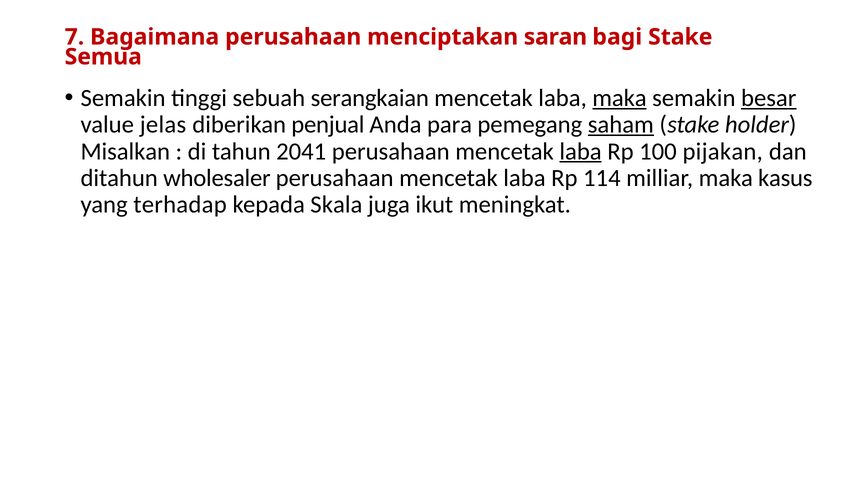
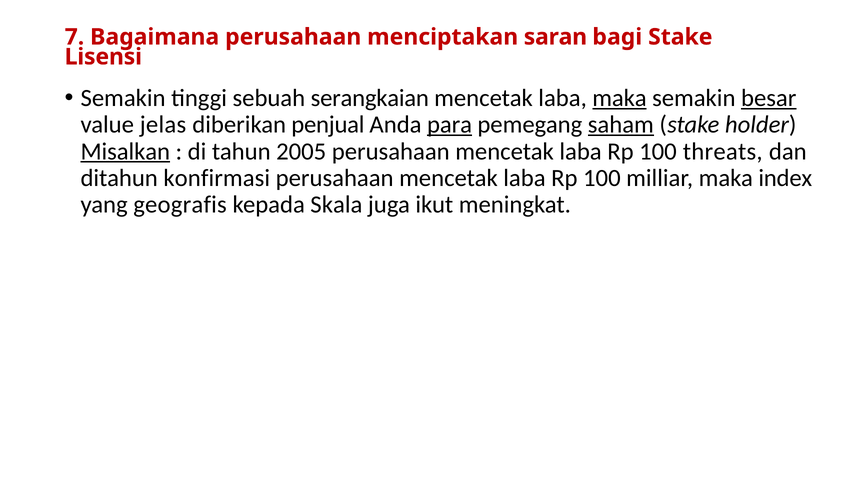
Semua: Semua -> Lisensi (103, 57)
para underline: none -> present (450, 125)
Misalkan underline: none -> present (125, 151)
2041: 2041 -> 2005 (301, 151)
laba underline: present -> none (581, 151)
pijakan: pijakan -> threats (723, 151)
wholesaler: wholesaler -> konfirmasi (217, 178)
114: 114 -> 100 (602, 178)
kasus: kasus -> index (785, 178)
terhadap: terhadap -> geografis (180, 205)
